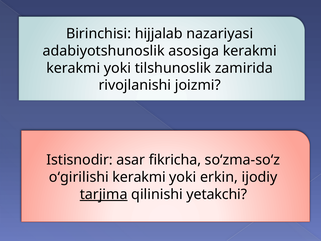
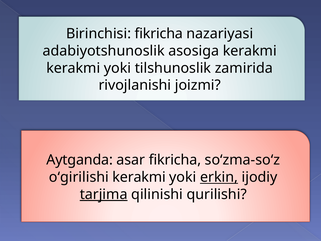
Birinchisi hijjalab: hijjalab -> fikricha (159, 34)
Istisnodir: Istisnodir -> Aytganda (80, 160)
erkin underline: none -> present (219, 177)
yetakchi: yetakchi -> qurilishi (217, 194)
